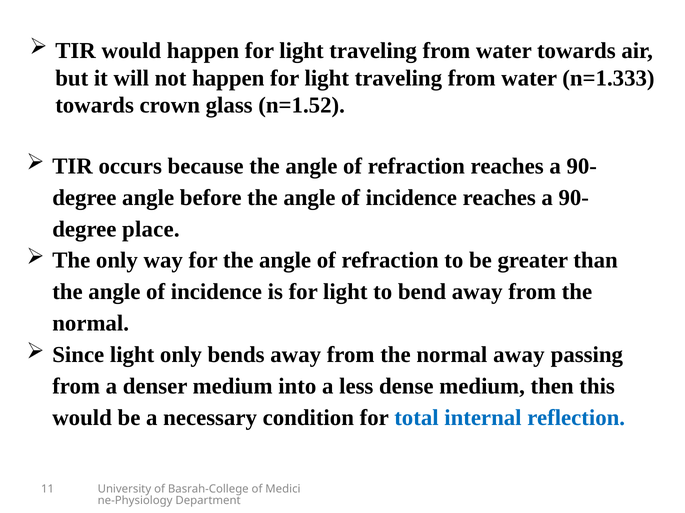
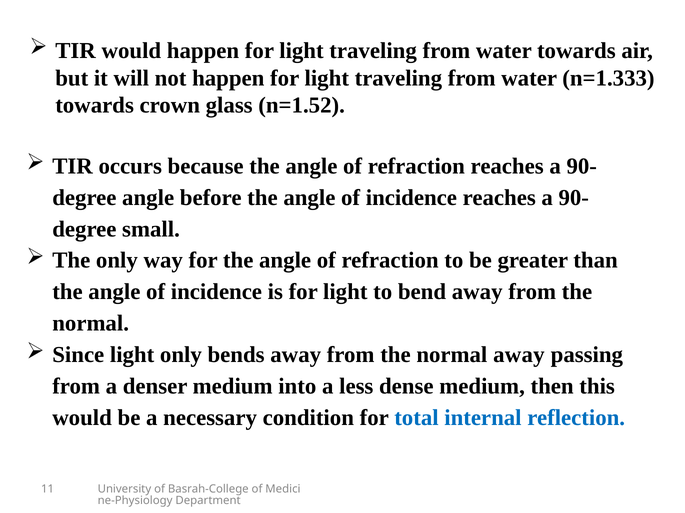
place: place -> small (151, 229)
